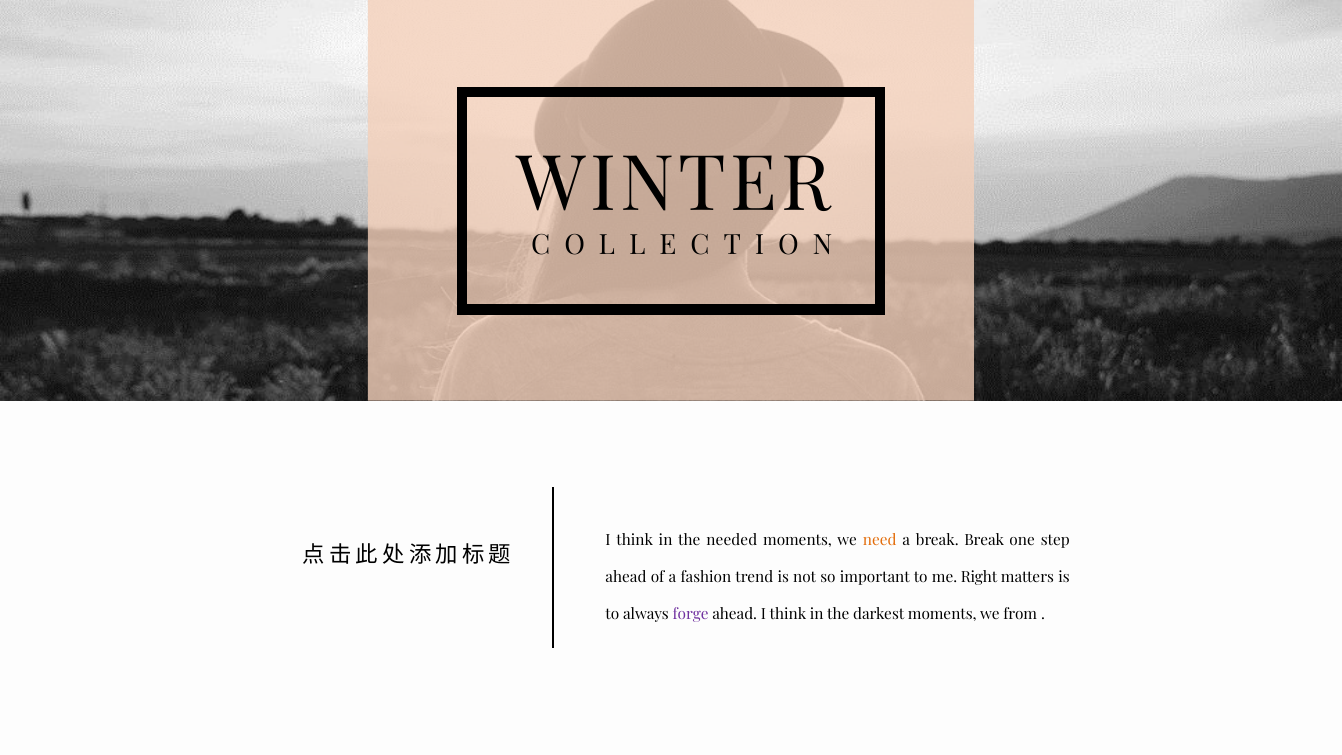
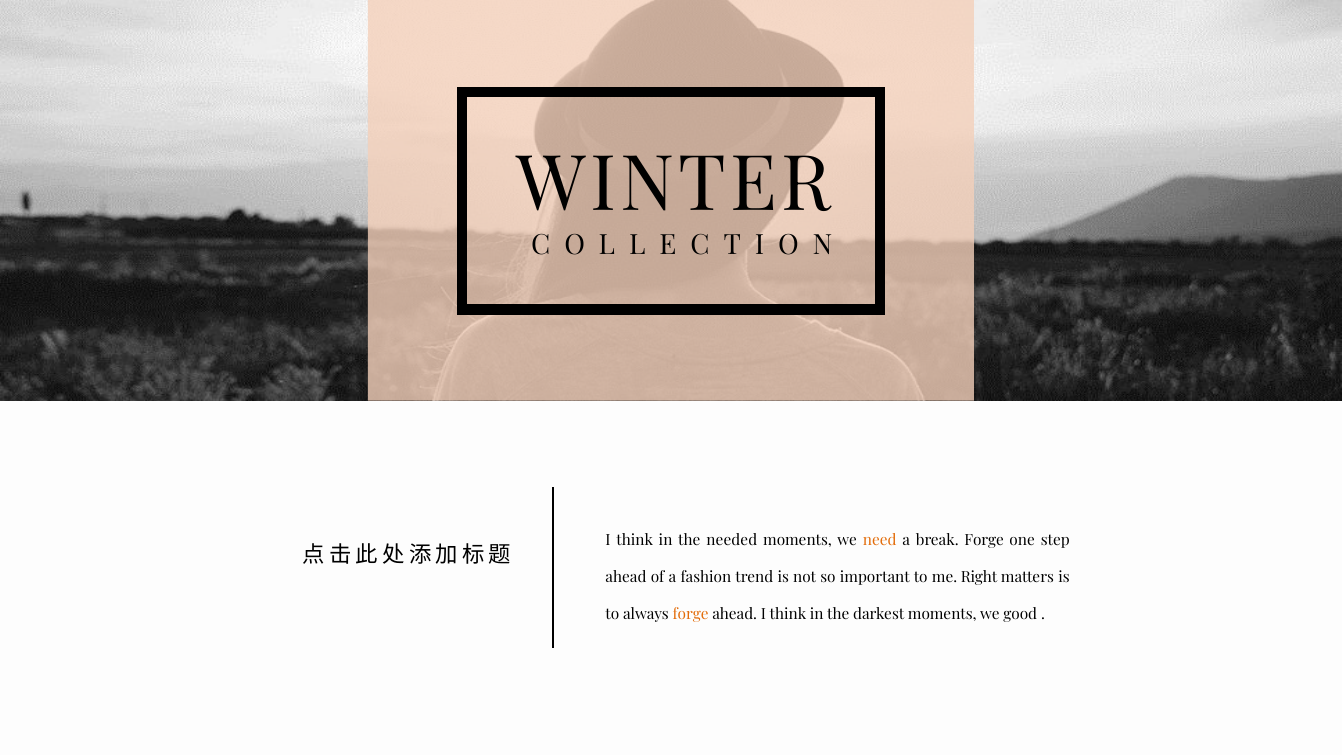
break Break: Break -> Forge (984, 540)
forge colour: purple -> orange (691, 614)
from: from -> good (1020, 614)
